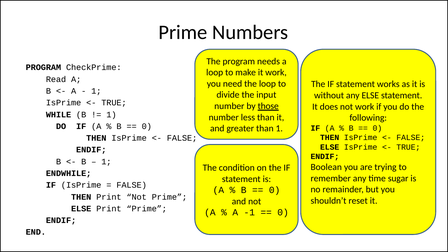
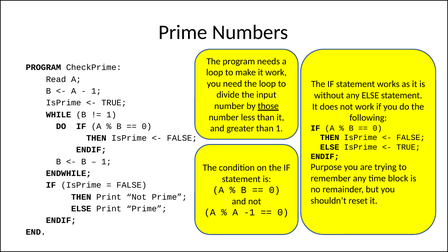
Boolean: Boolean -> Purpose (326, 167)
sugar: sugar -> block (398, 178)
